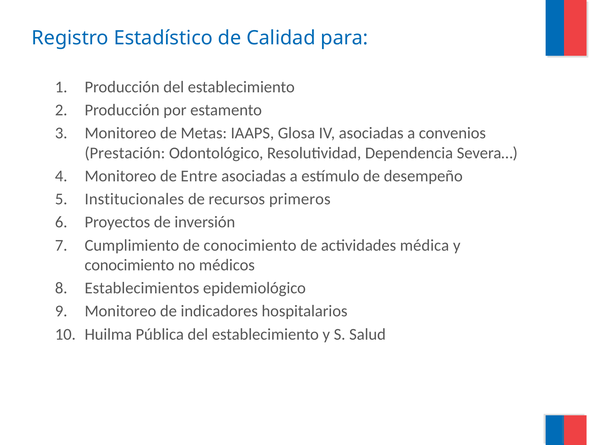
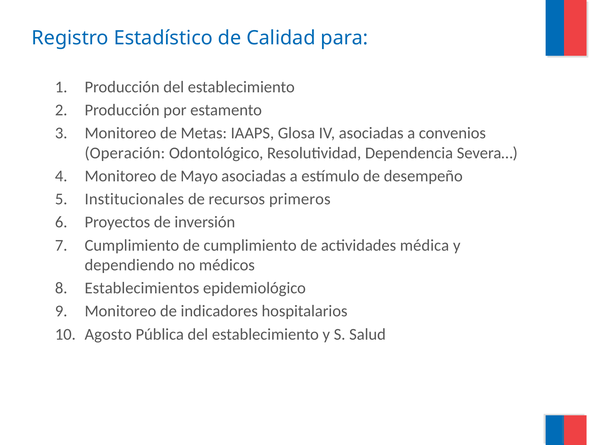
Prestación: Prestación -> Operación (125, 153)
Entre: Entre -> Mayo (199, 176)
de conocimiento: conocimiento -> cumplimiento (250, 245)
conocimiento: conocimiento -> dependiendo (129, 265)
Huilma: Huilma -> Agosto (108, 334)
